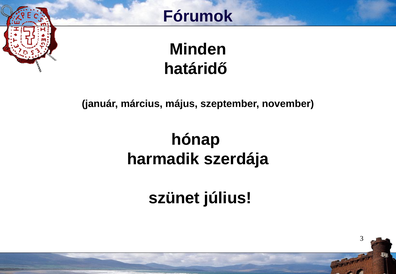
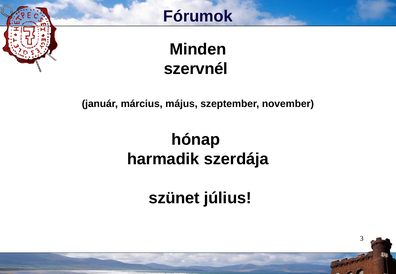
határidő: határidő -> szervnél (196, 69)
